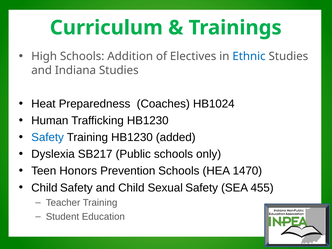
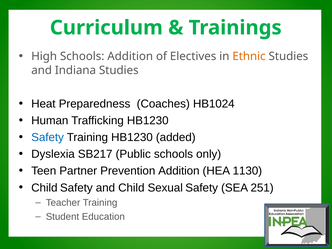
Ethnic colour: blue -> orange (249, 56)
Honors: Honors -> Partner (78, 171)
Prevention Schools: Schools -> Addition (179, 171)
1470: 1470 -> 1130 (247, 171)
455: 455 -> 251 (262, 188)
